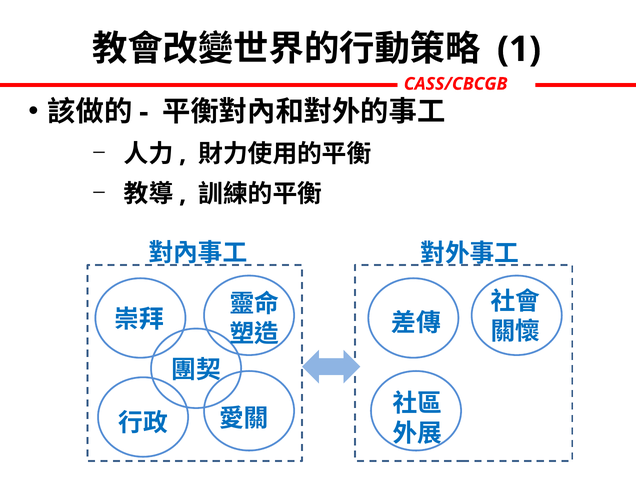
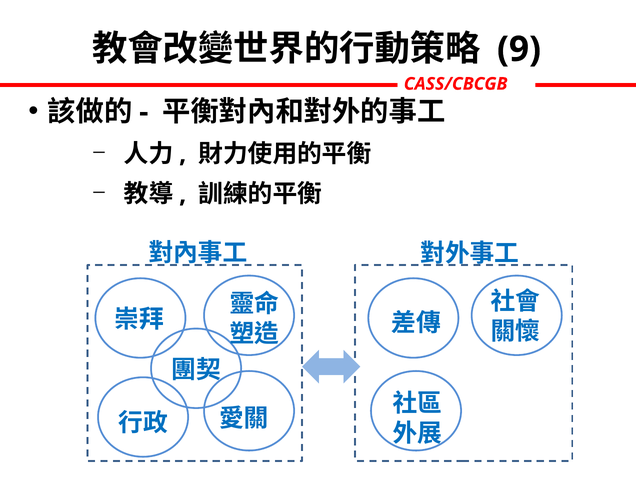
1: 1 -> 9 (519, 49)
